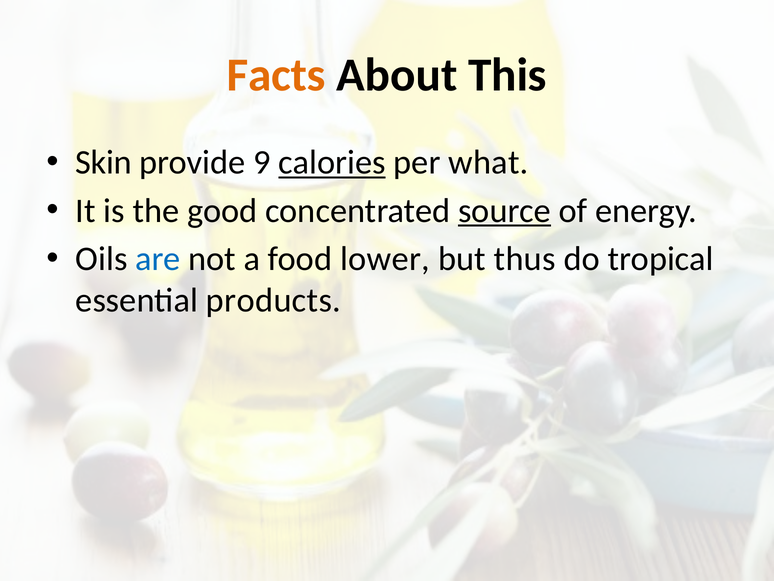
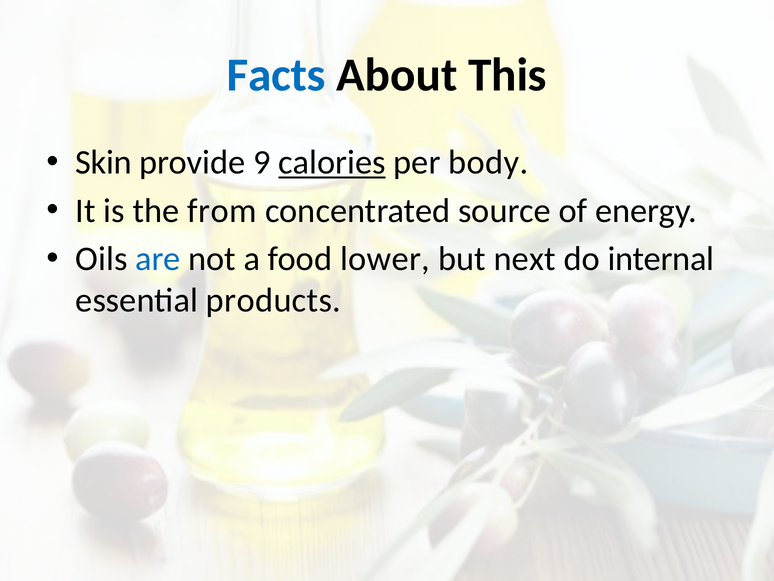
Facts colour: orange -> blue (276, 75)
what: what -> body (488, 162)
good: good -> from (222, 211)
source underline: present -> none (505, 211)
thus: thus -> next (525, 259)
tropical: tropical -> internal (661, 259)
